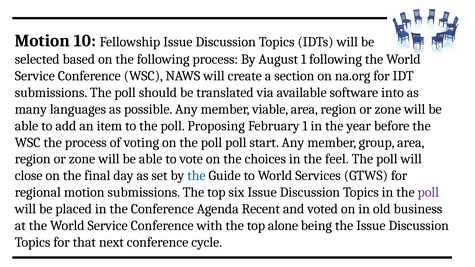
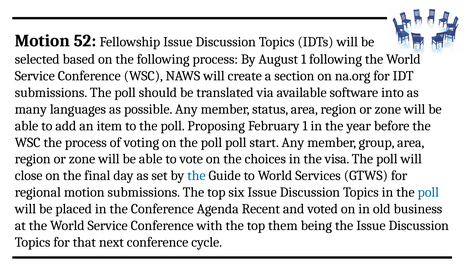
10: 10 -> 52 (85, 41)
viable: viable -> status (270, 109)
feel: feel -> visa (337, 159)
poll colour: purple -> blue (428, 192)
alone: alone -> them (283, 226)
